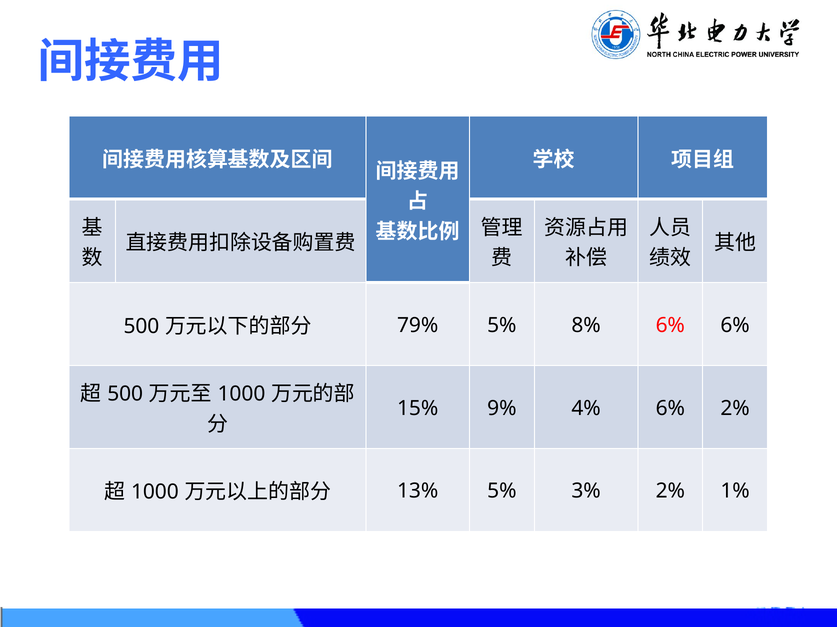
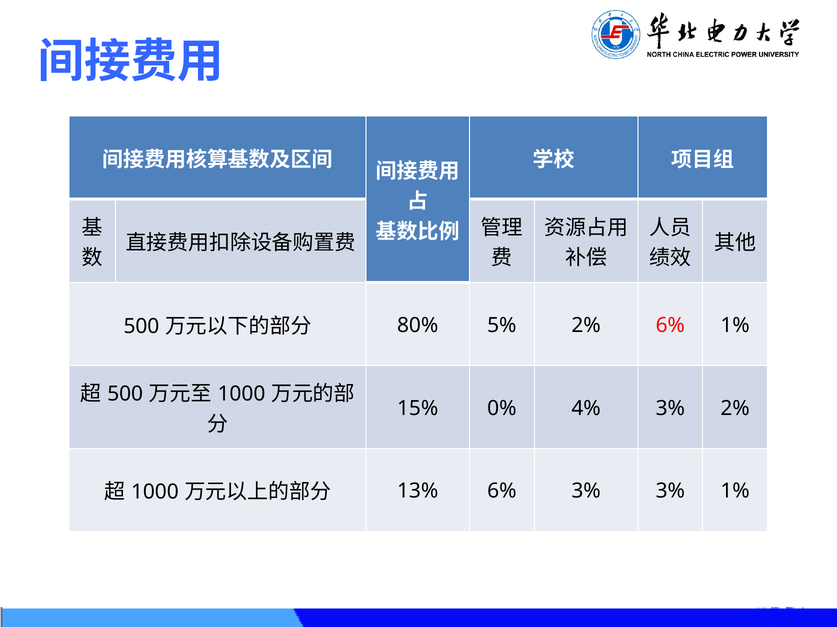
79%: 79% -> 80% (418, 326)
5% 8%: 8% -> 2% (586, 326)
6% 6%: 6% -> 1% (735, 326)
9%: 9% -> 0% (502, 409)
4% 6%: 6% -> 3% (670, 409)
13% 5%: 5% -> 6% (502, 492)
3% 2%: 2% -> 3% (670, 492)
